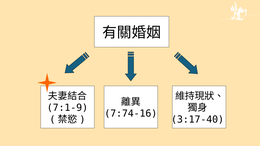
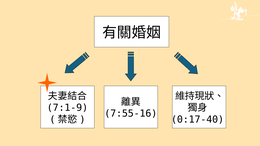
7:74-16: 7:74-16 -> 7:55-16 (131, 114)
3:17-40: 3:17-40 -> 0:17-40 (198, 120)
